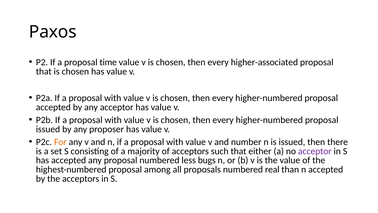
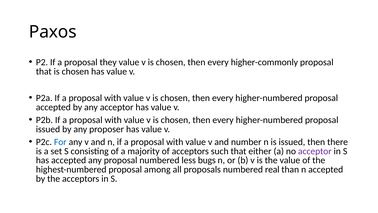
time: time -> they (108, 62)
higher-associated: higher-associated -> higher-commonly (264, 62)
For colour: orange -> blue (60, 142)
